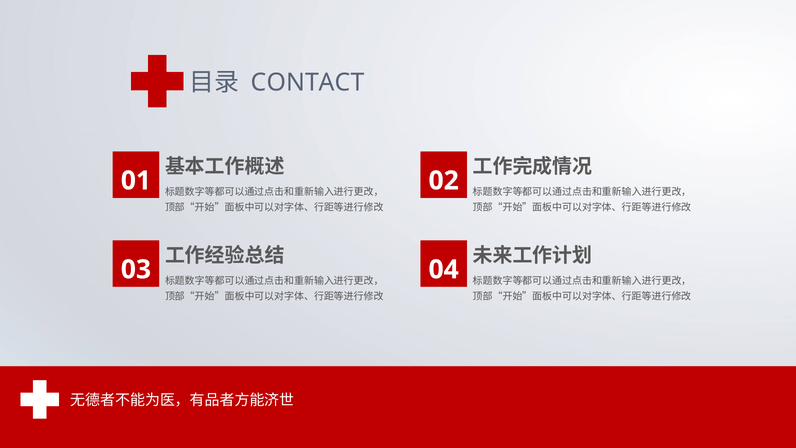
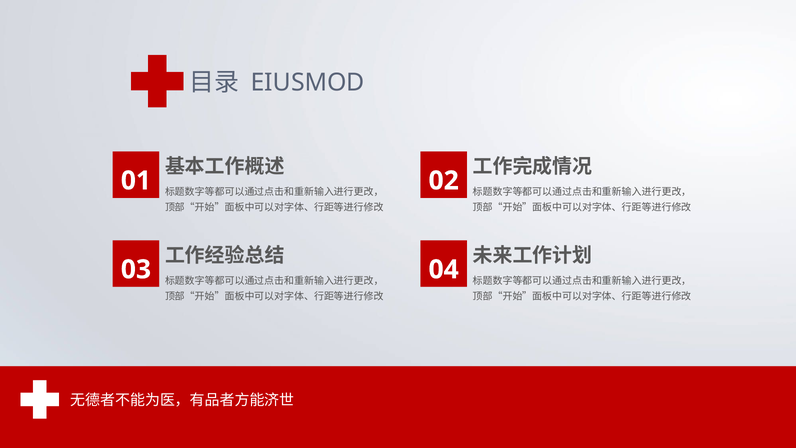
CONTACT: CONTACT -> EIUSMOD (308, 82)
